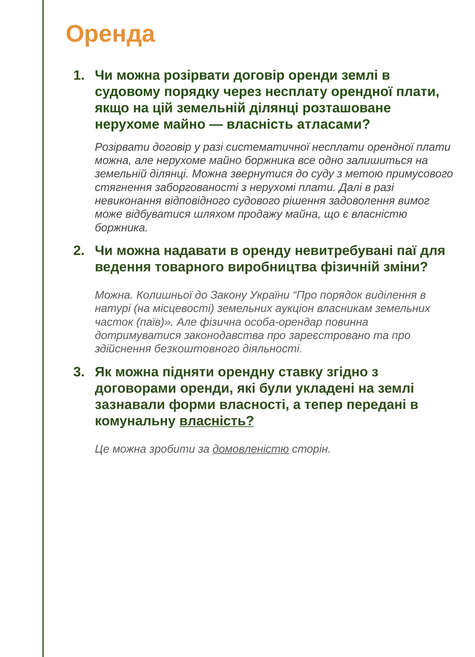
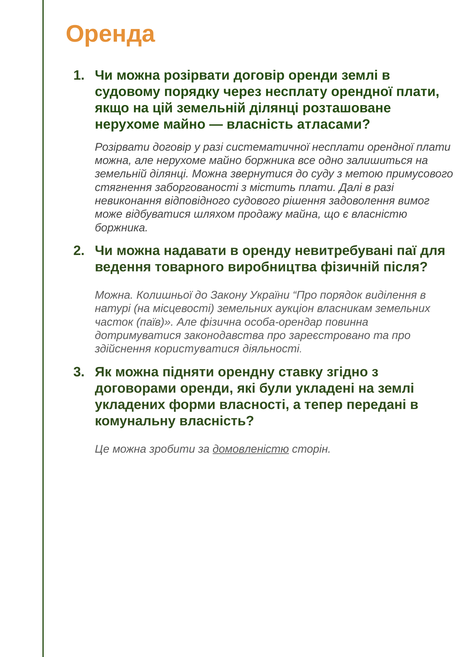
нерухомі: нерухомі -> містить (273, 187)
зміни: зміни -> після (406, 267)
безкоштовного: безкоштовного -> користуватися (197, 348)
зазнавали: зазнавали -> укладених (130, 404)
власність underline: present -> none (217, 420)
